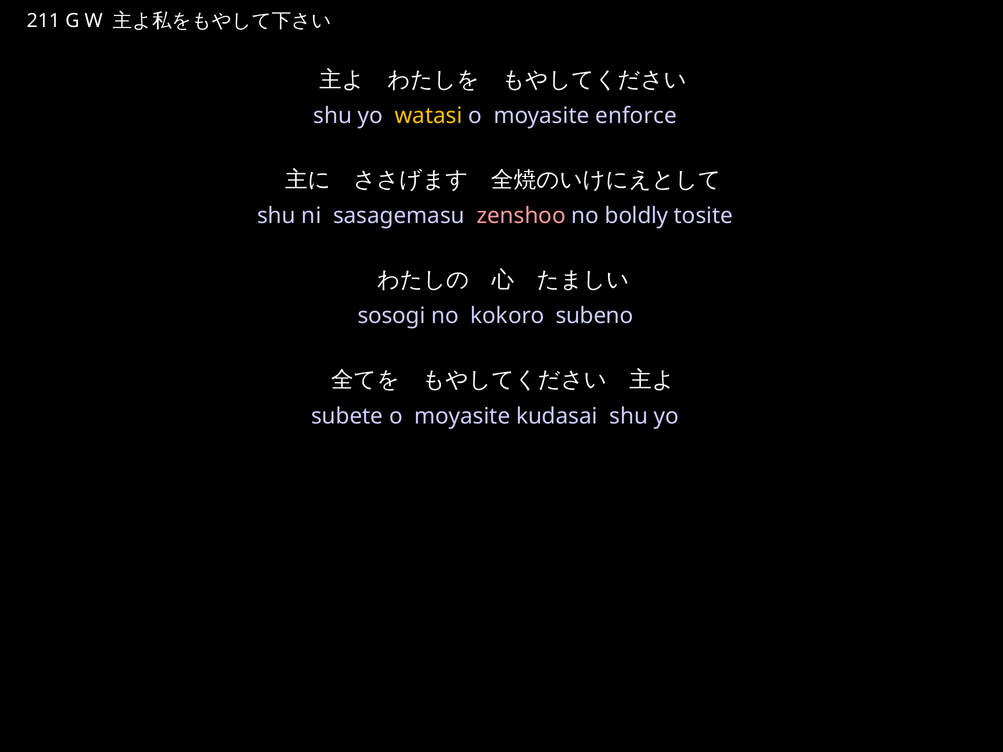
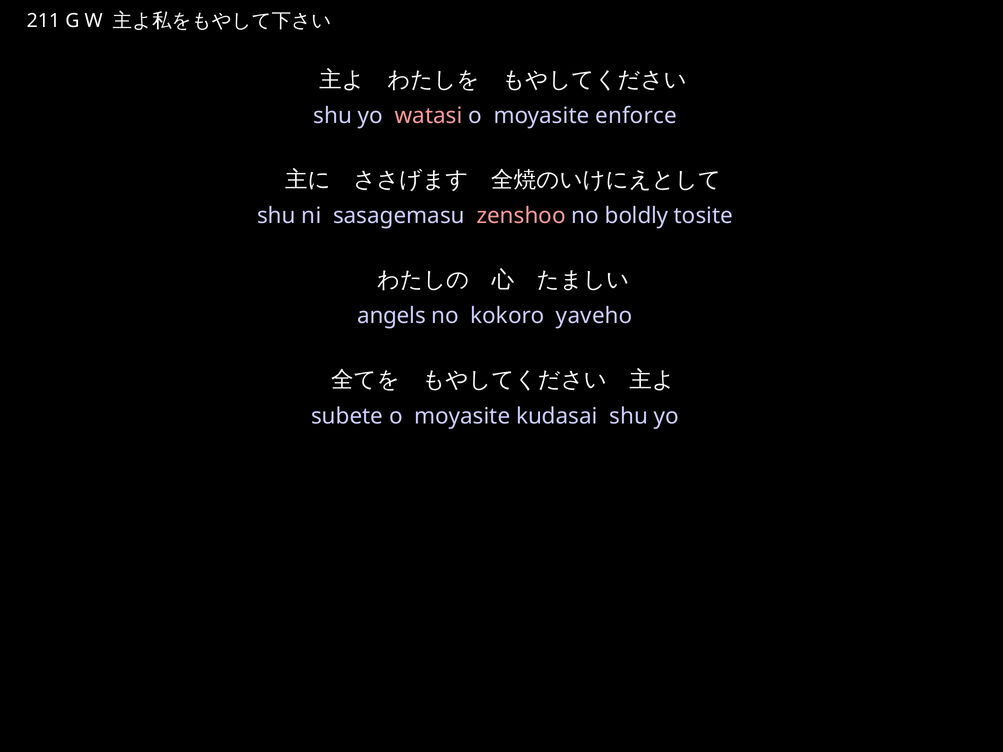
watasi colour: yellow -> pink (429, 116)
sosogi: sosogi -> angels (392, 316)
subeno: subeno -> yaveho (594, 316)
